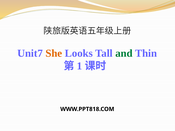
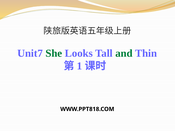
She colour: orange -> green (54, 53)
